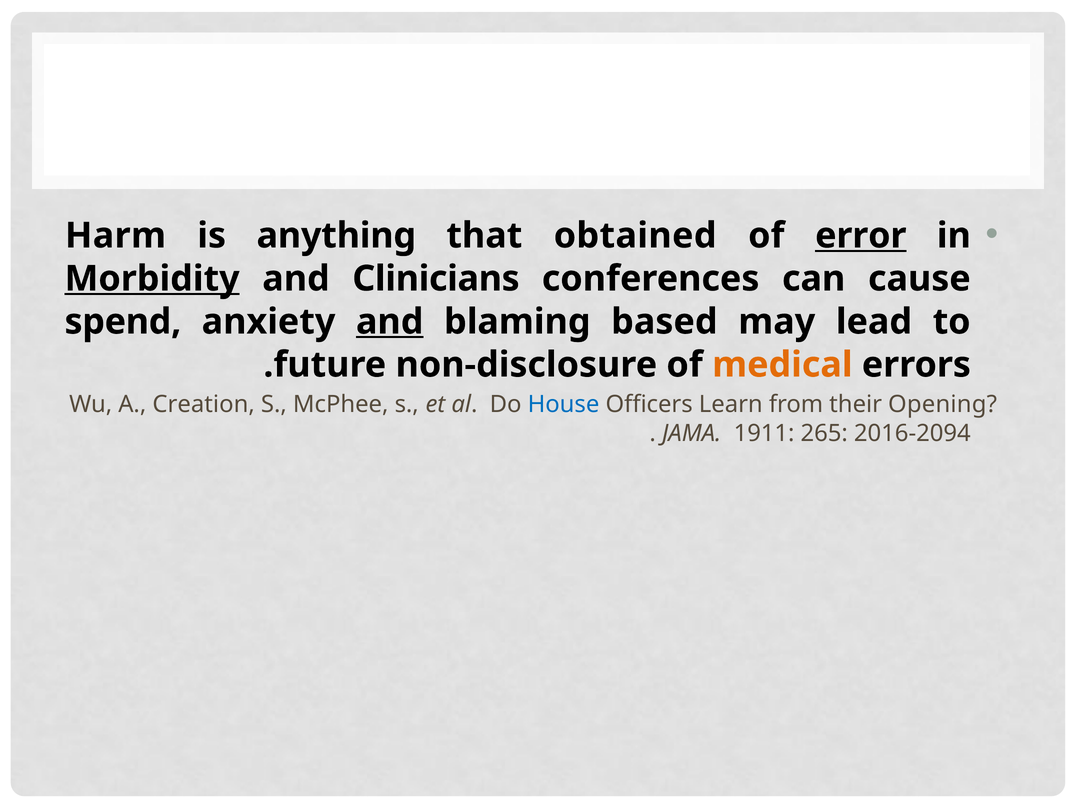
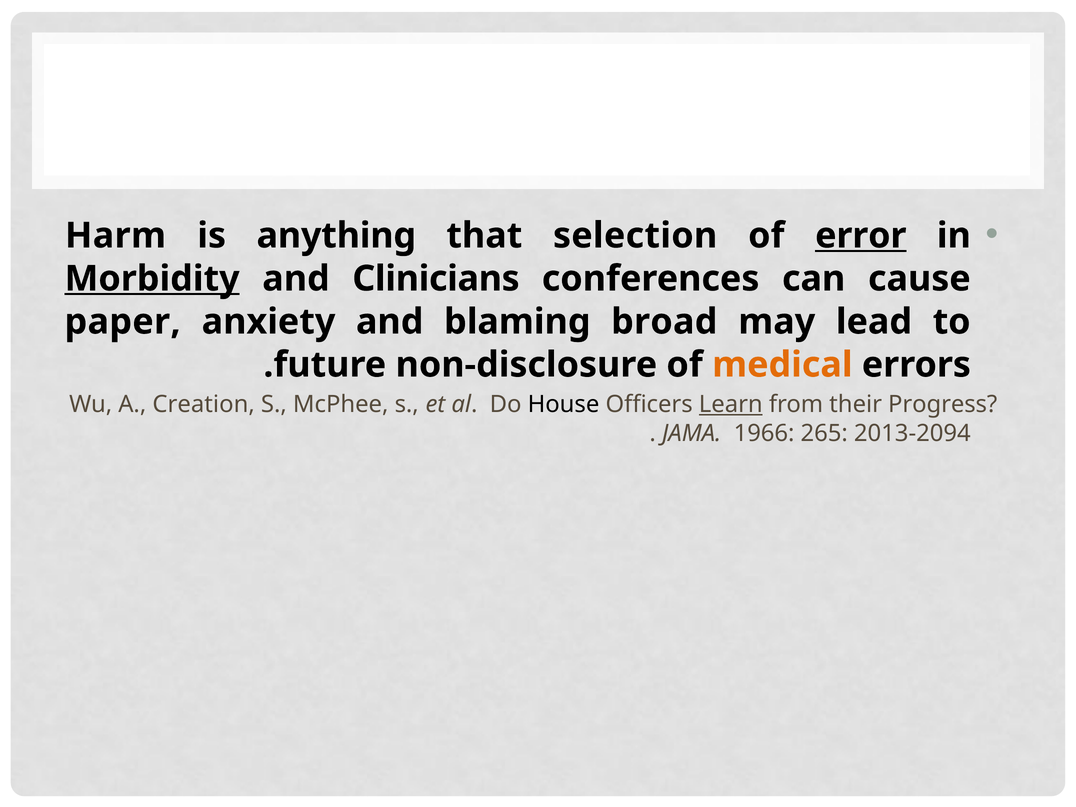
obtained: obtained -> selection (635, 236)
spend: spend -> paper (123, 322)
and underline: present -> none (390, 322)
based: based -> broad (664, 322)
House colour: blue -> black (563, 405)
Learn underline: none -> present (731, 405)
Opening: Opening -> Progress (943, 405)
1911: 1911 -> 1966 (764, 433)
2016-2094: 2016-2094 -> 2013-2094 (912, 433)
